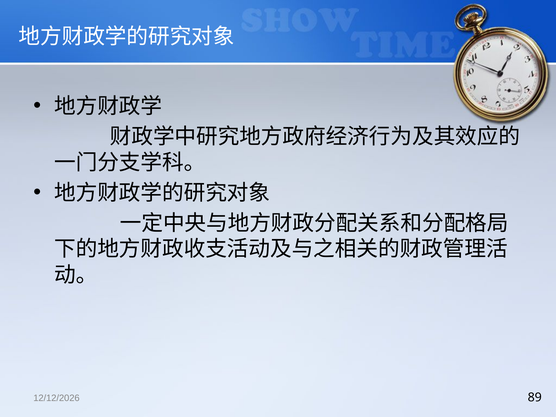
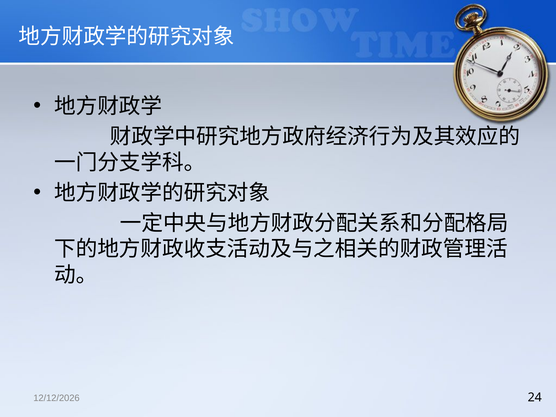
89: 89 -> 24 (535, 397)
